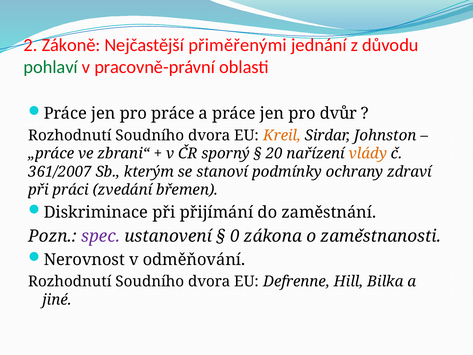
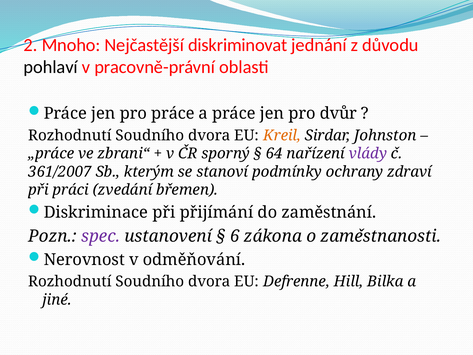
Zákoně: Zákoně -> Mnoho (71, 45)
přiměřenými: přiměřenými -> diskriminovat (238, 45)
pohlaví colour: green -> black (51, 67)
20: 20 -> 64 (274, 154)
vlády colour: orange -> purple (368, 154)
0: 0 -> 6 (235, 236)
